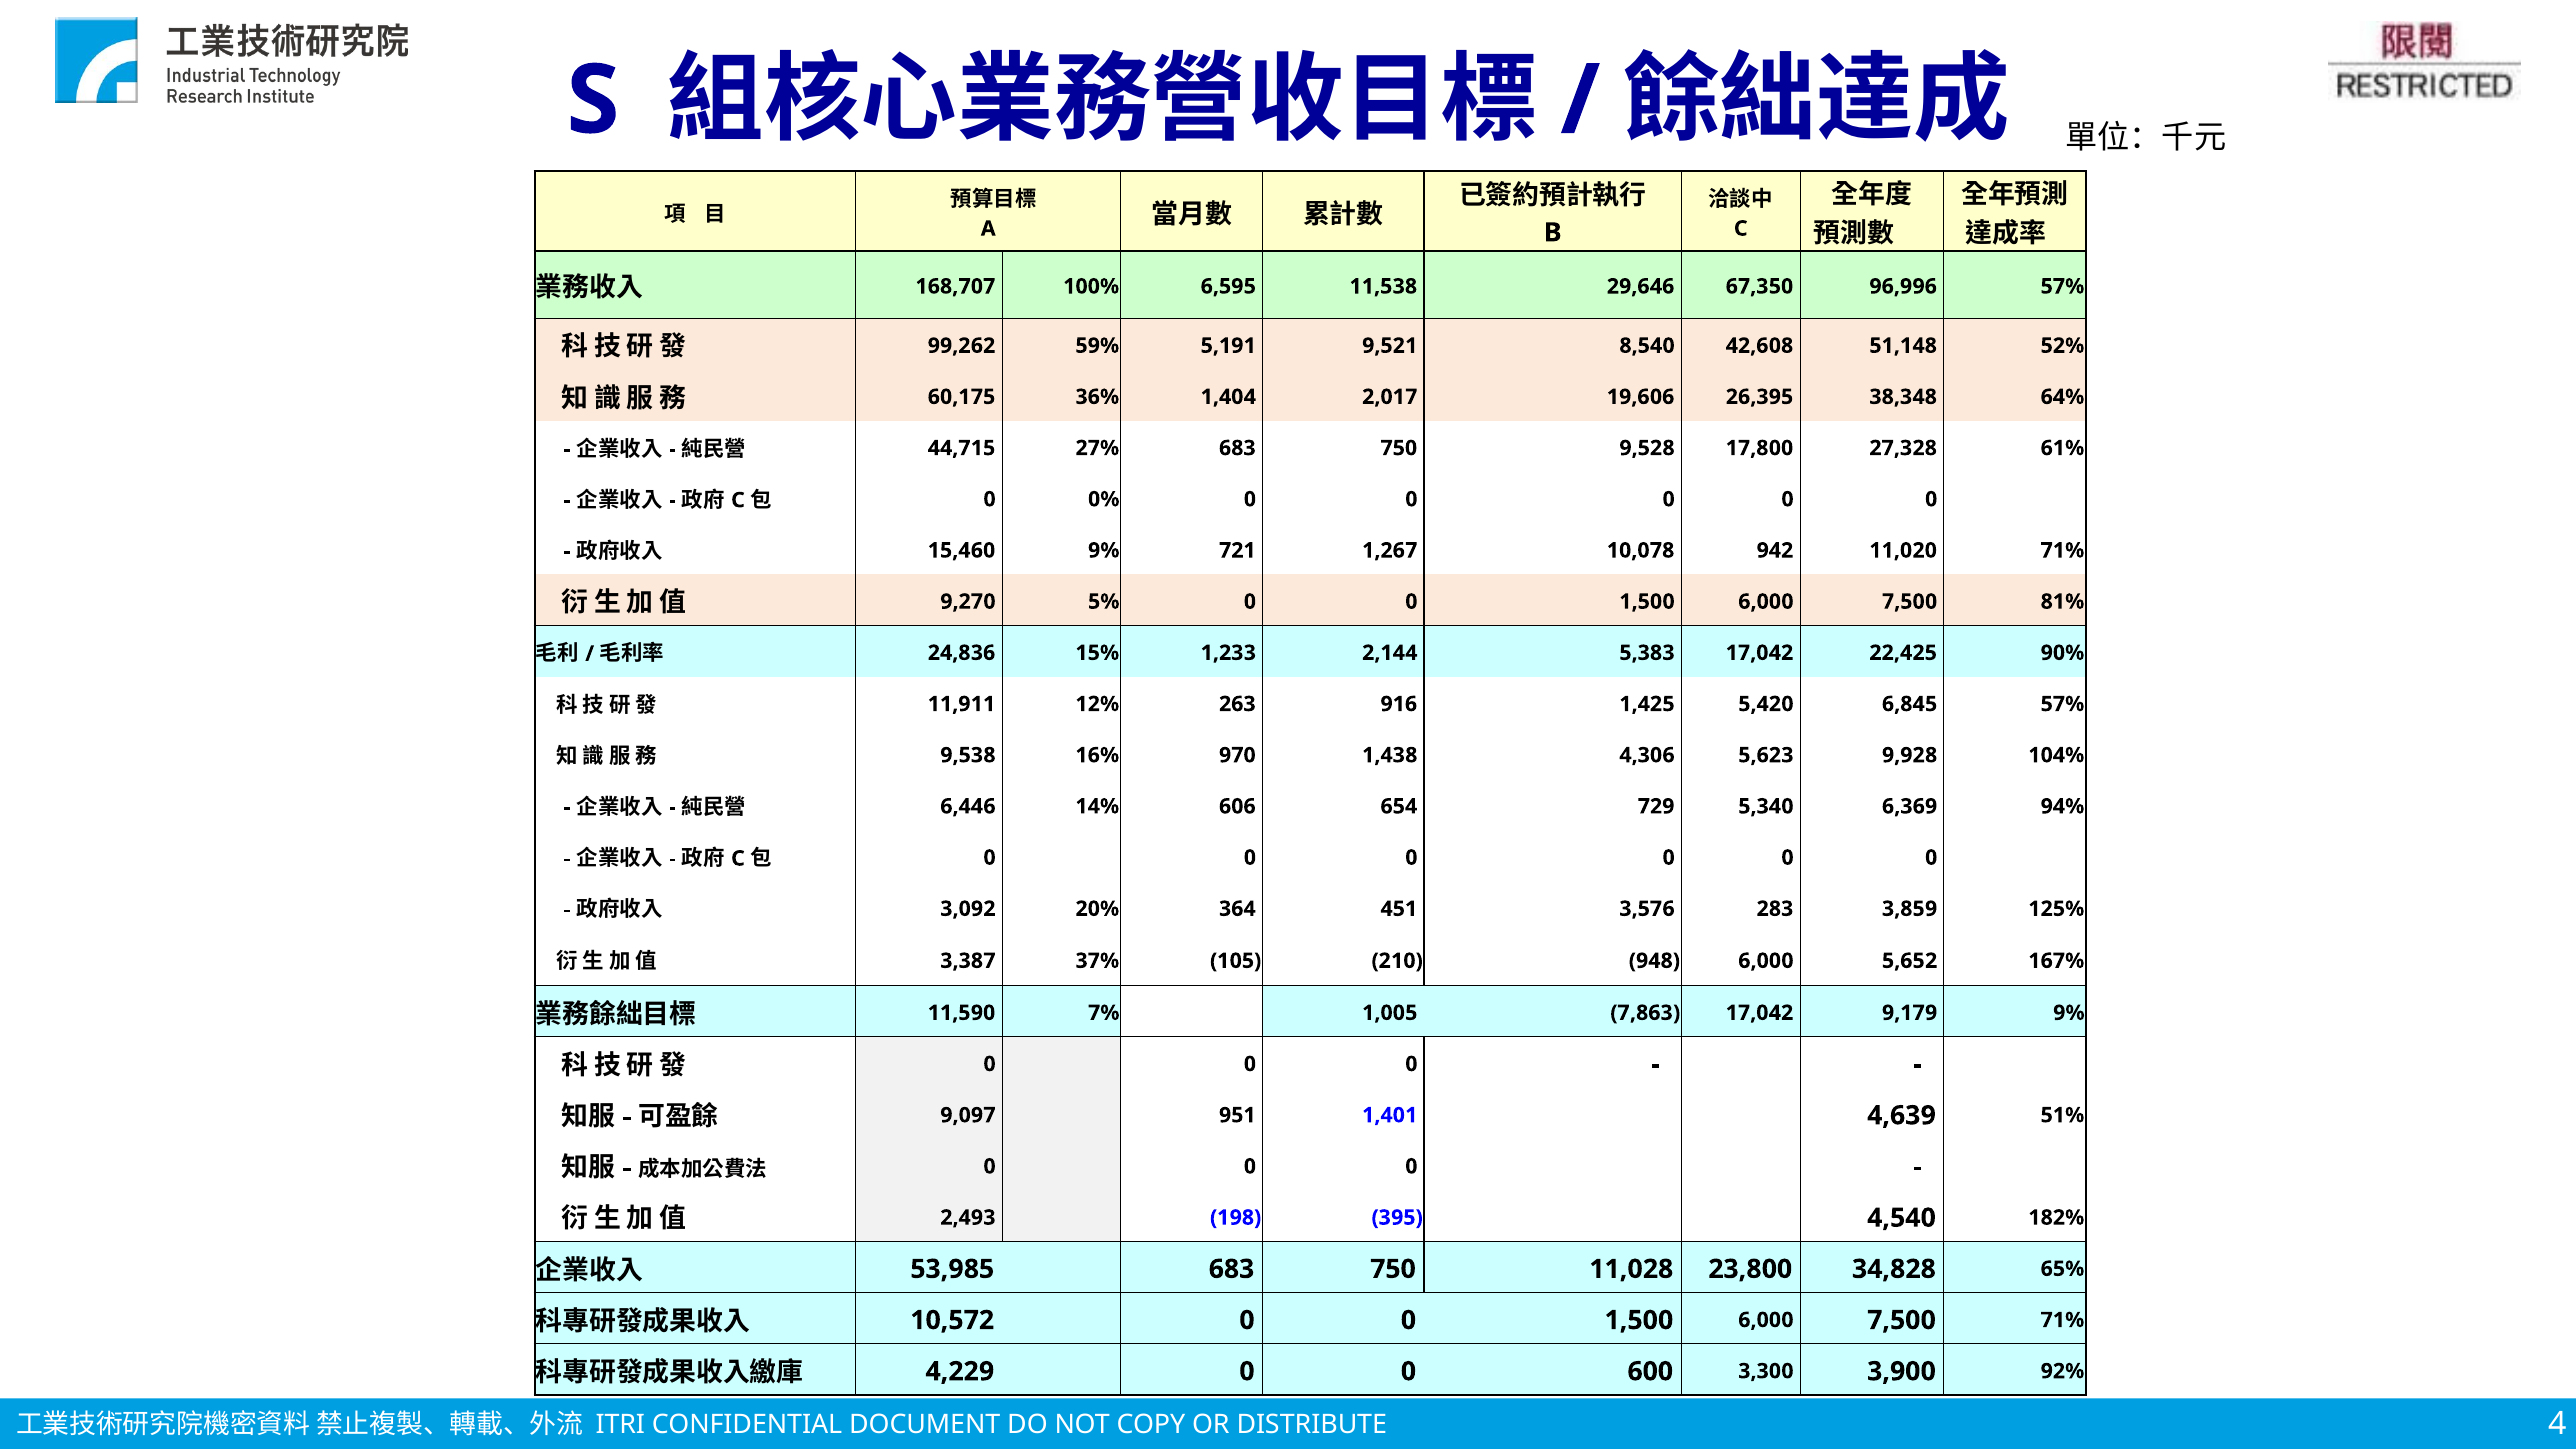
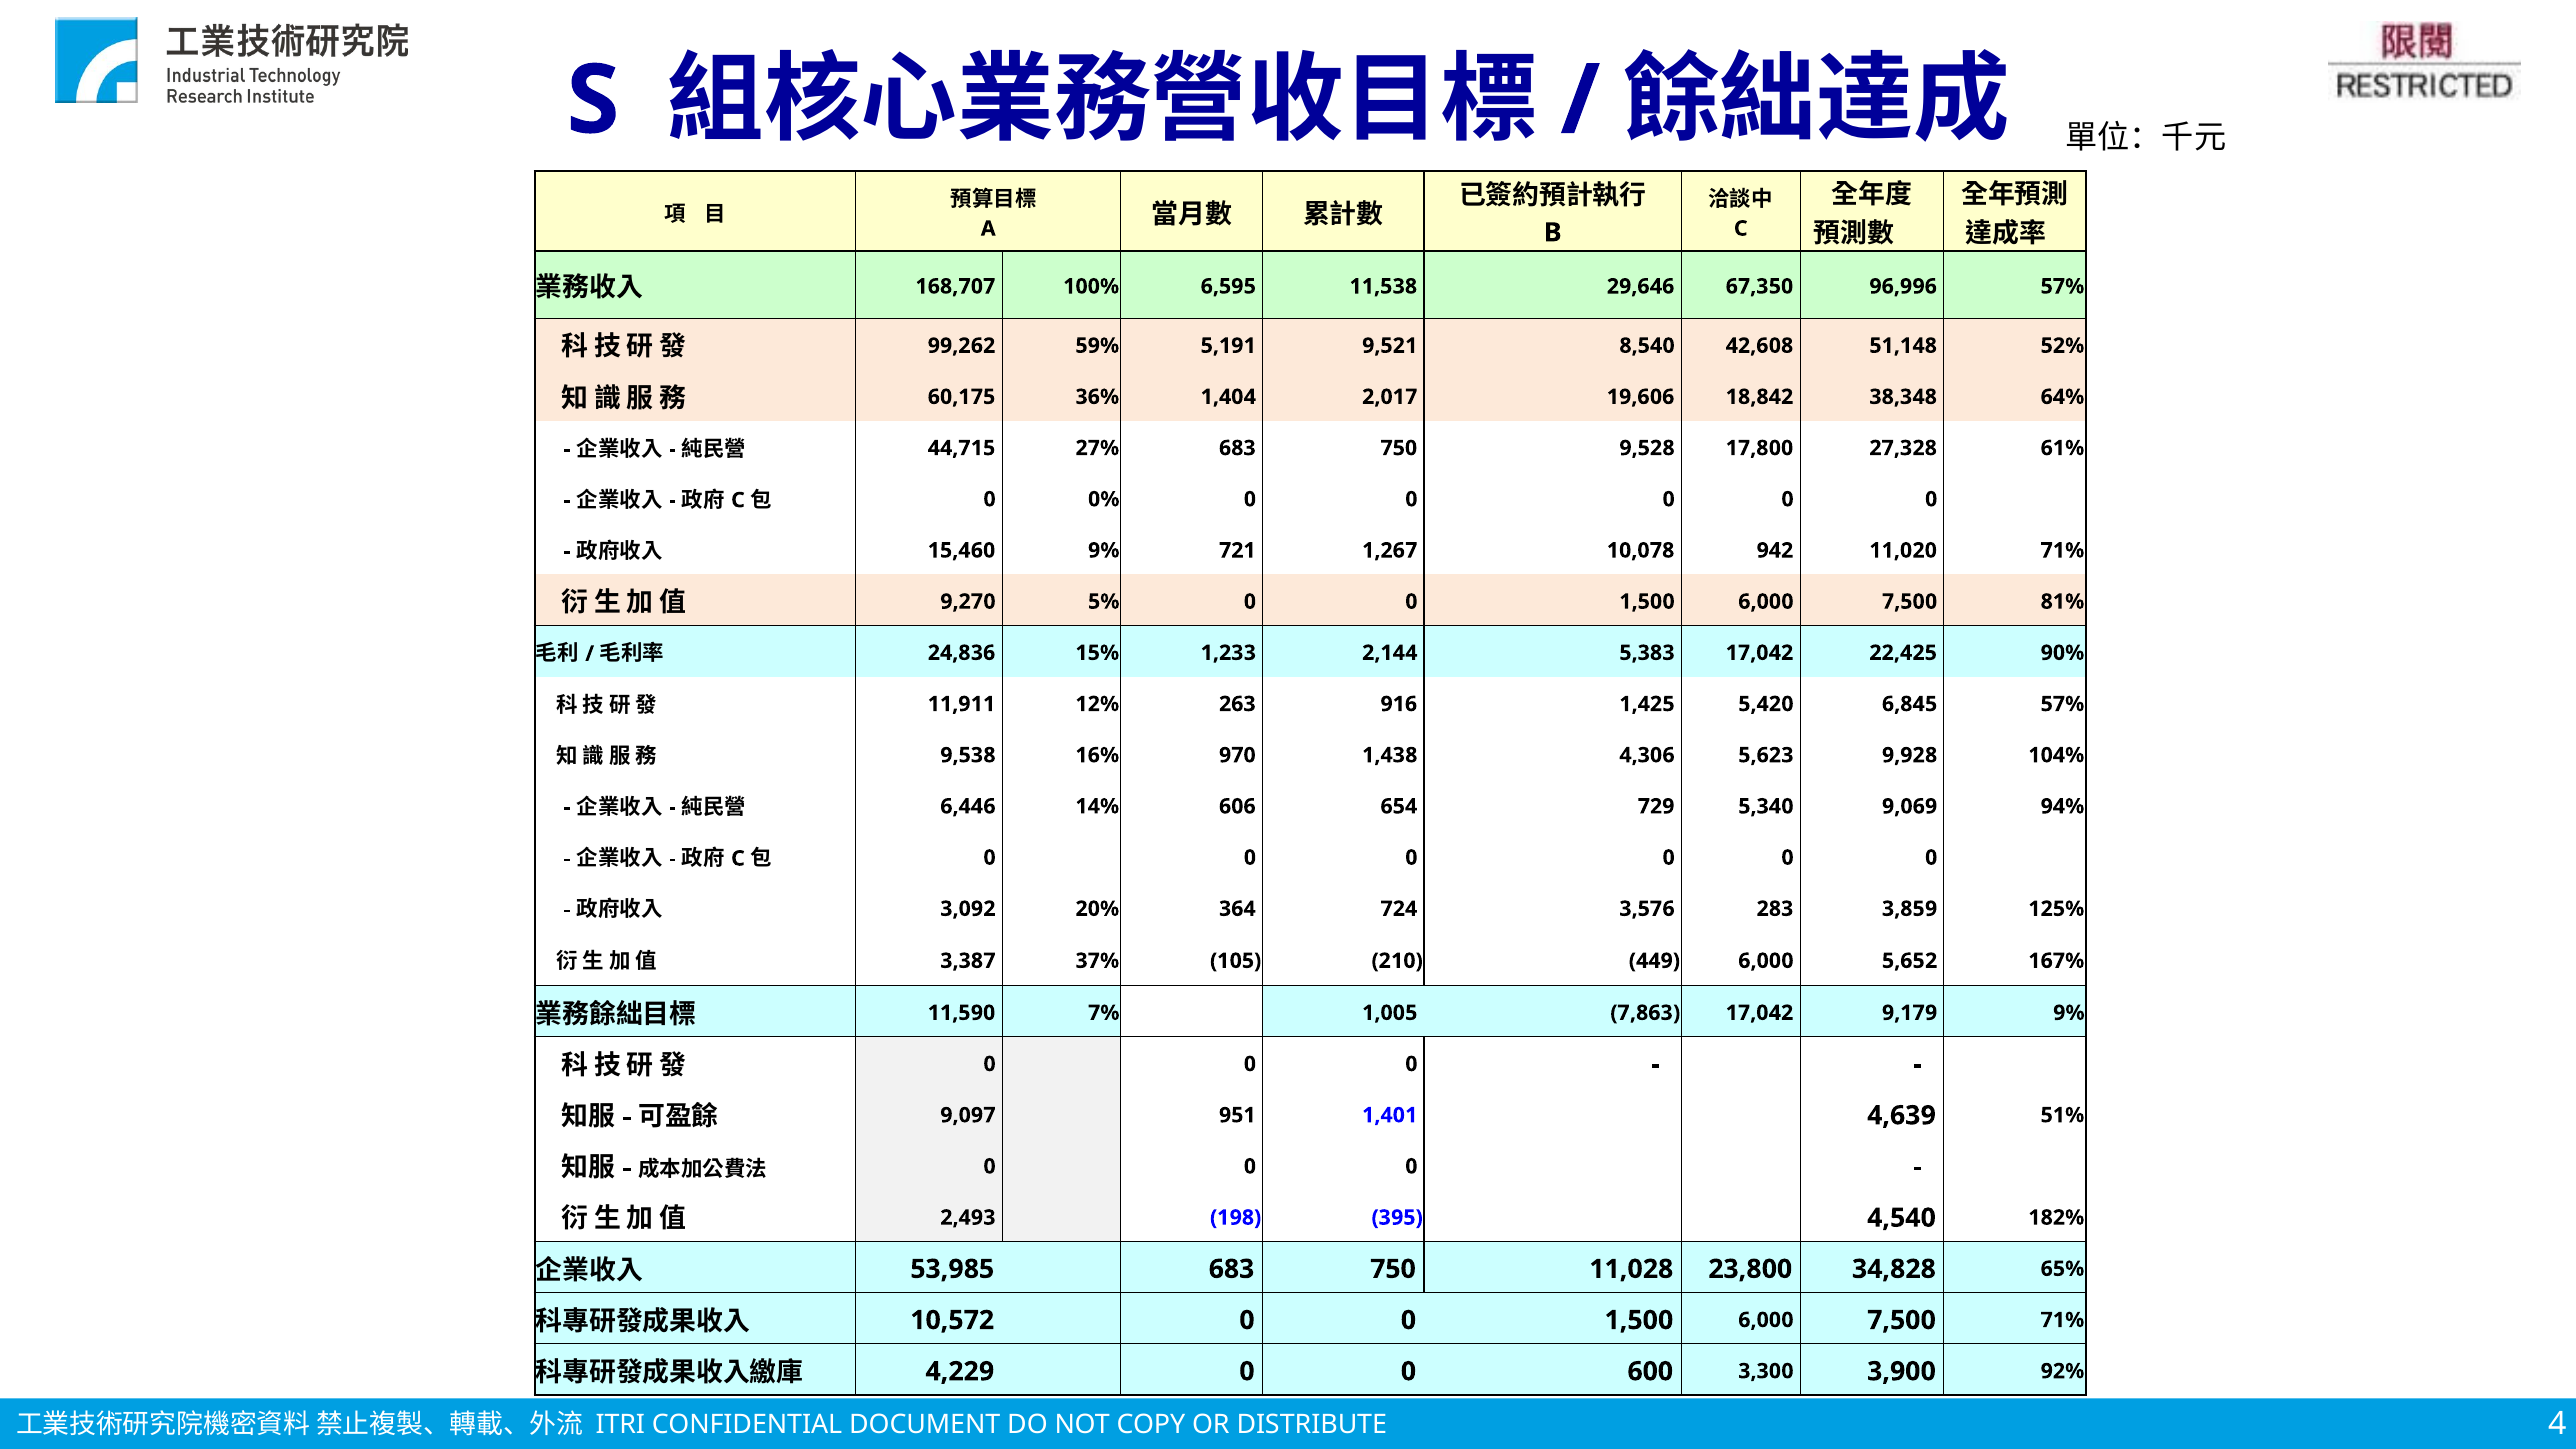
26,395: 26,395 -> 18,842 (1759, 397)
6,369: 6,369 -> 9,069 (1910, 806)
451: 451 -> 724 (1399, 909)
948: 948 -> 449 (1654, 961)
